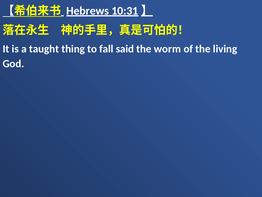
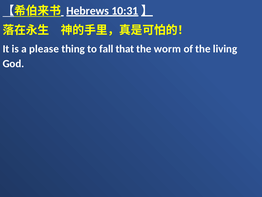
taught: taught -> please (44, 49)
said: said -> that (125, 49)
